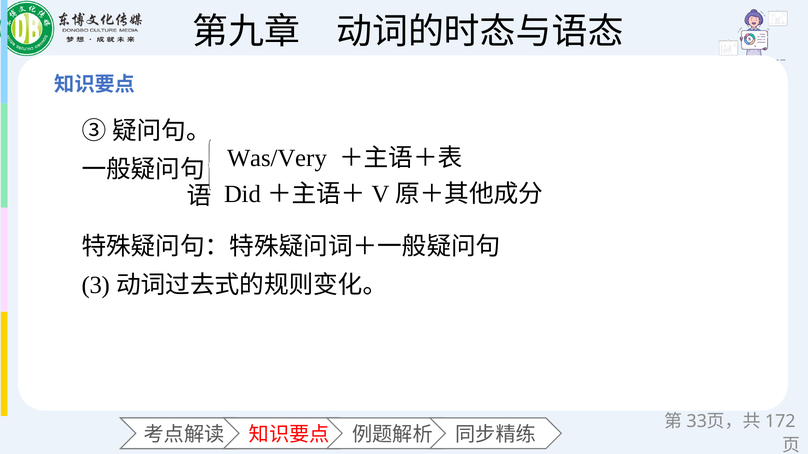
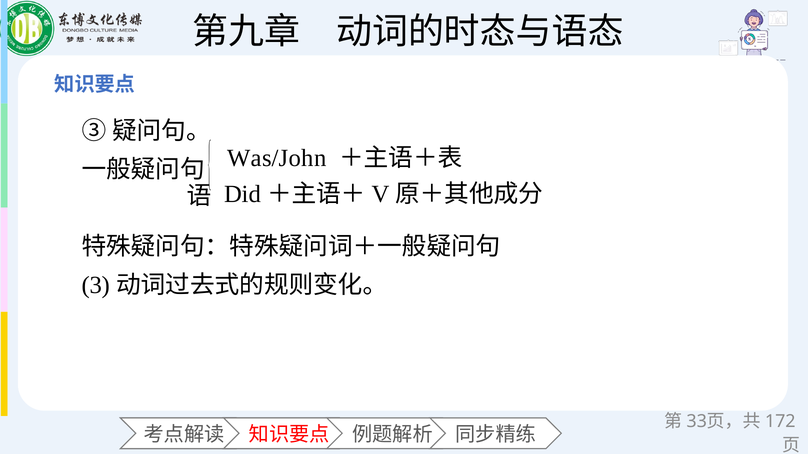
Was/Very: Was/Very -> Was/John (277, 158)
